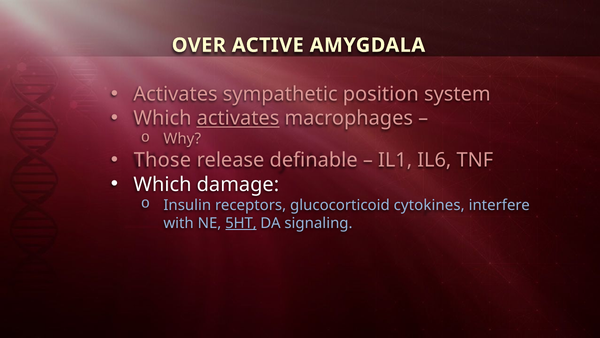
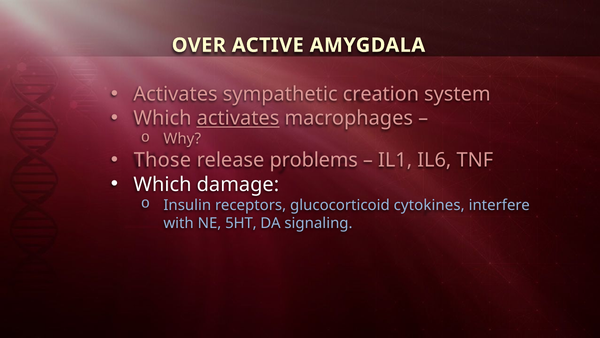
position: position -> creation (381, 94)
definable: definable -> problems (314, 160)
5HT underline: present -> none (241, 223)
